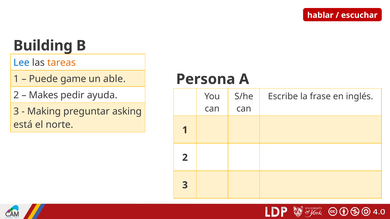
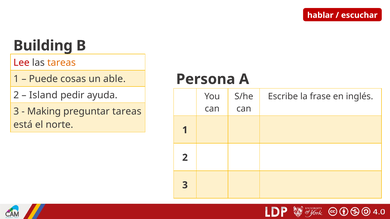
Lee colour: blue -> red (21, 63)
game: game -> cosas (73, 79)
Makes: Makes -> Island (43, 95)
preguntar asking: asking -> tareas (127, 112)
